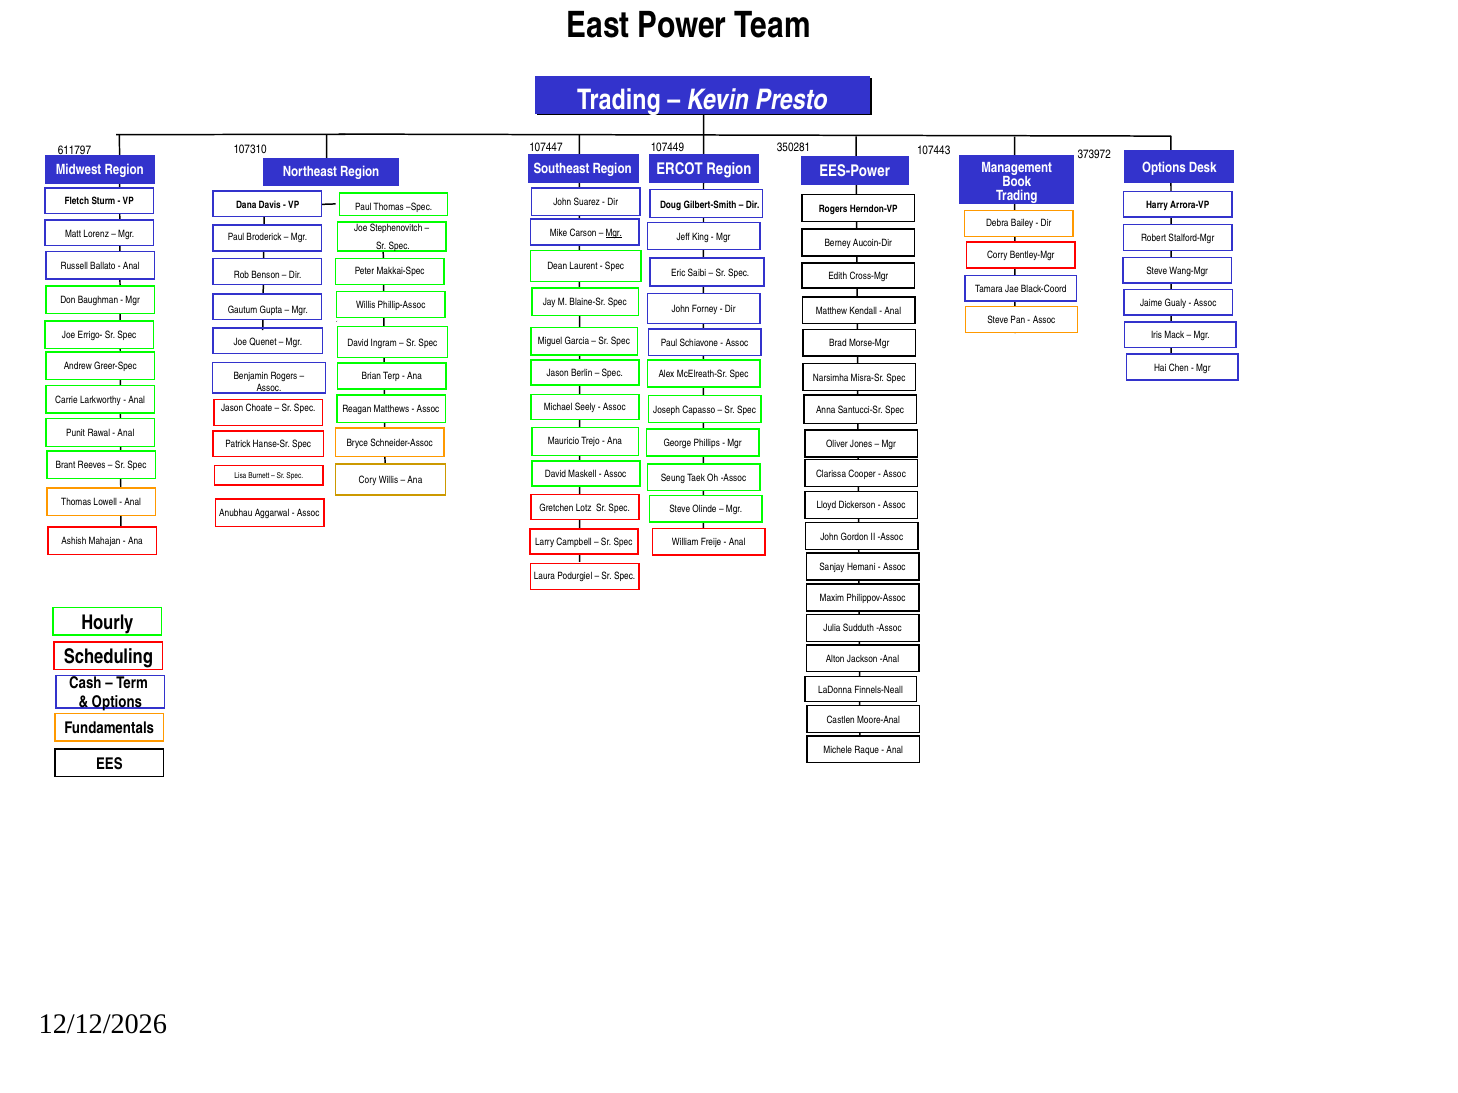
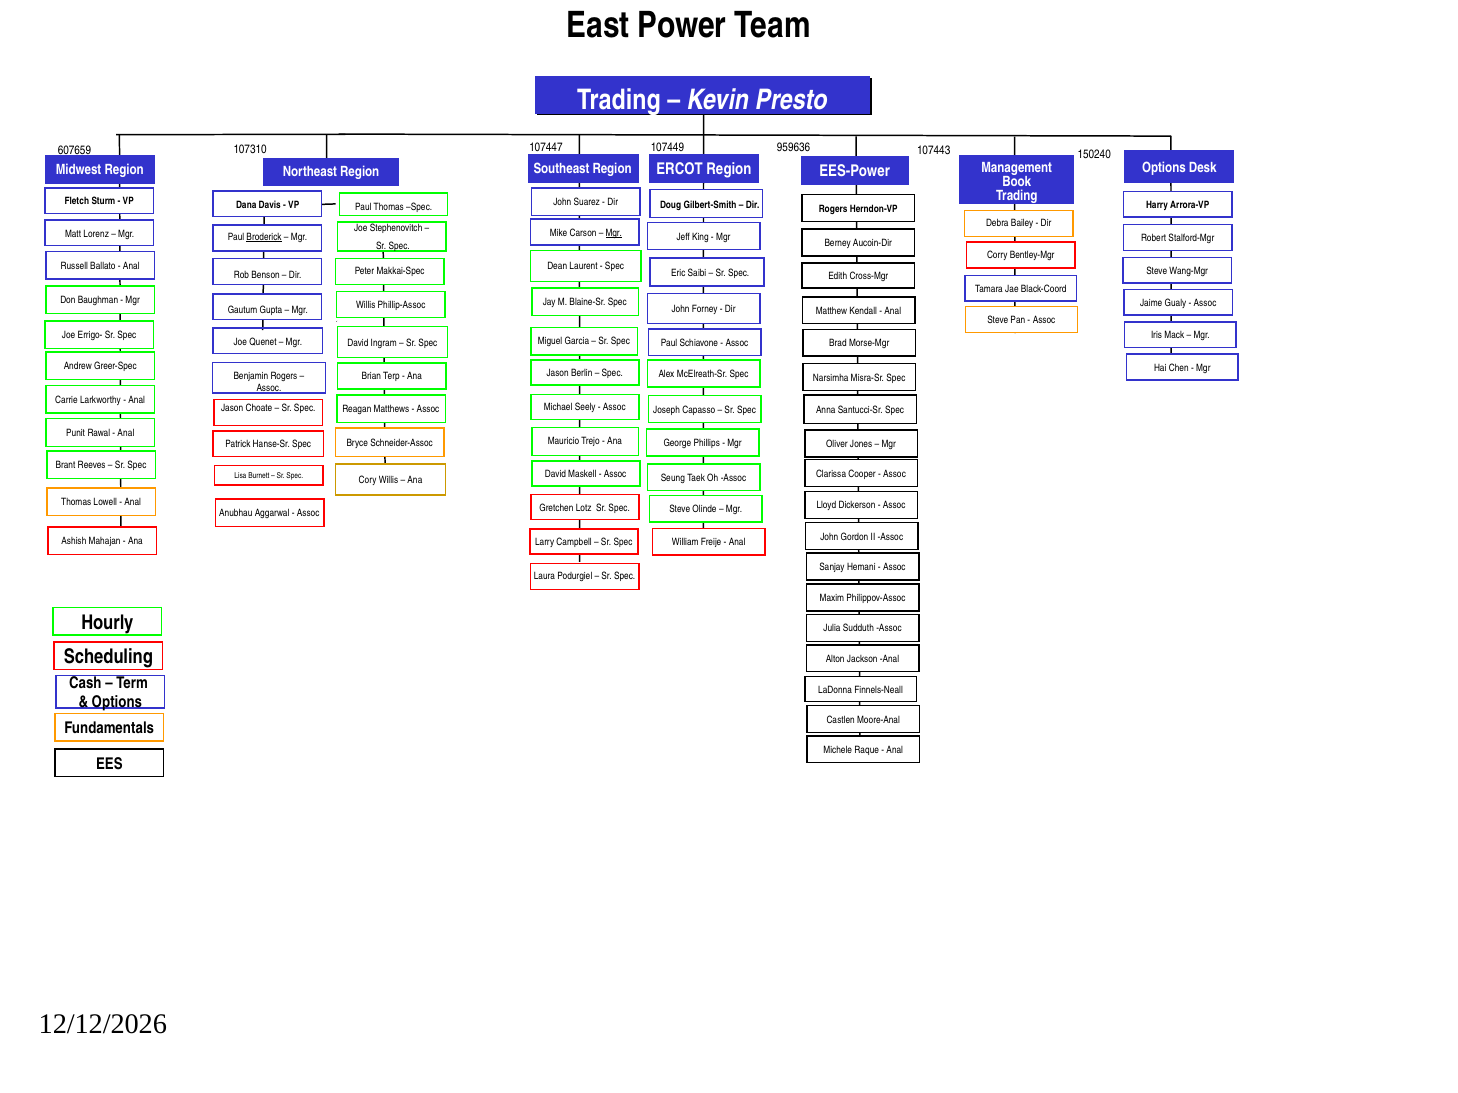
350281: 350281 -> 959636 (794, 147)
611797: 611797 -> 607659 (74, 151)
373972: 373972 -> 150240 (1094, 155)
Broderick underline: none -> present (264, 237)
